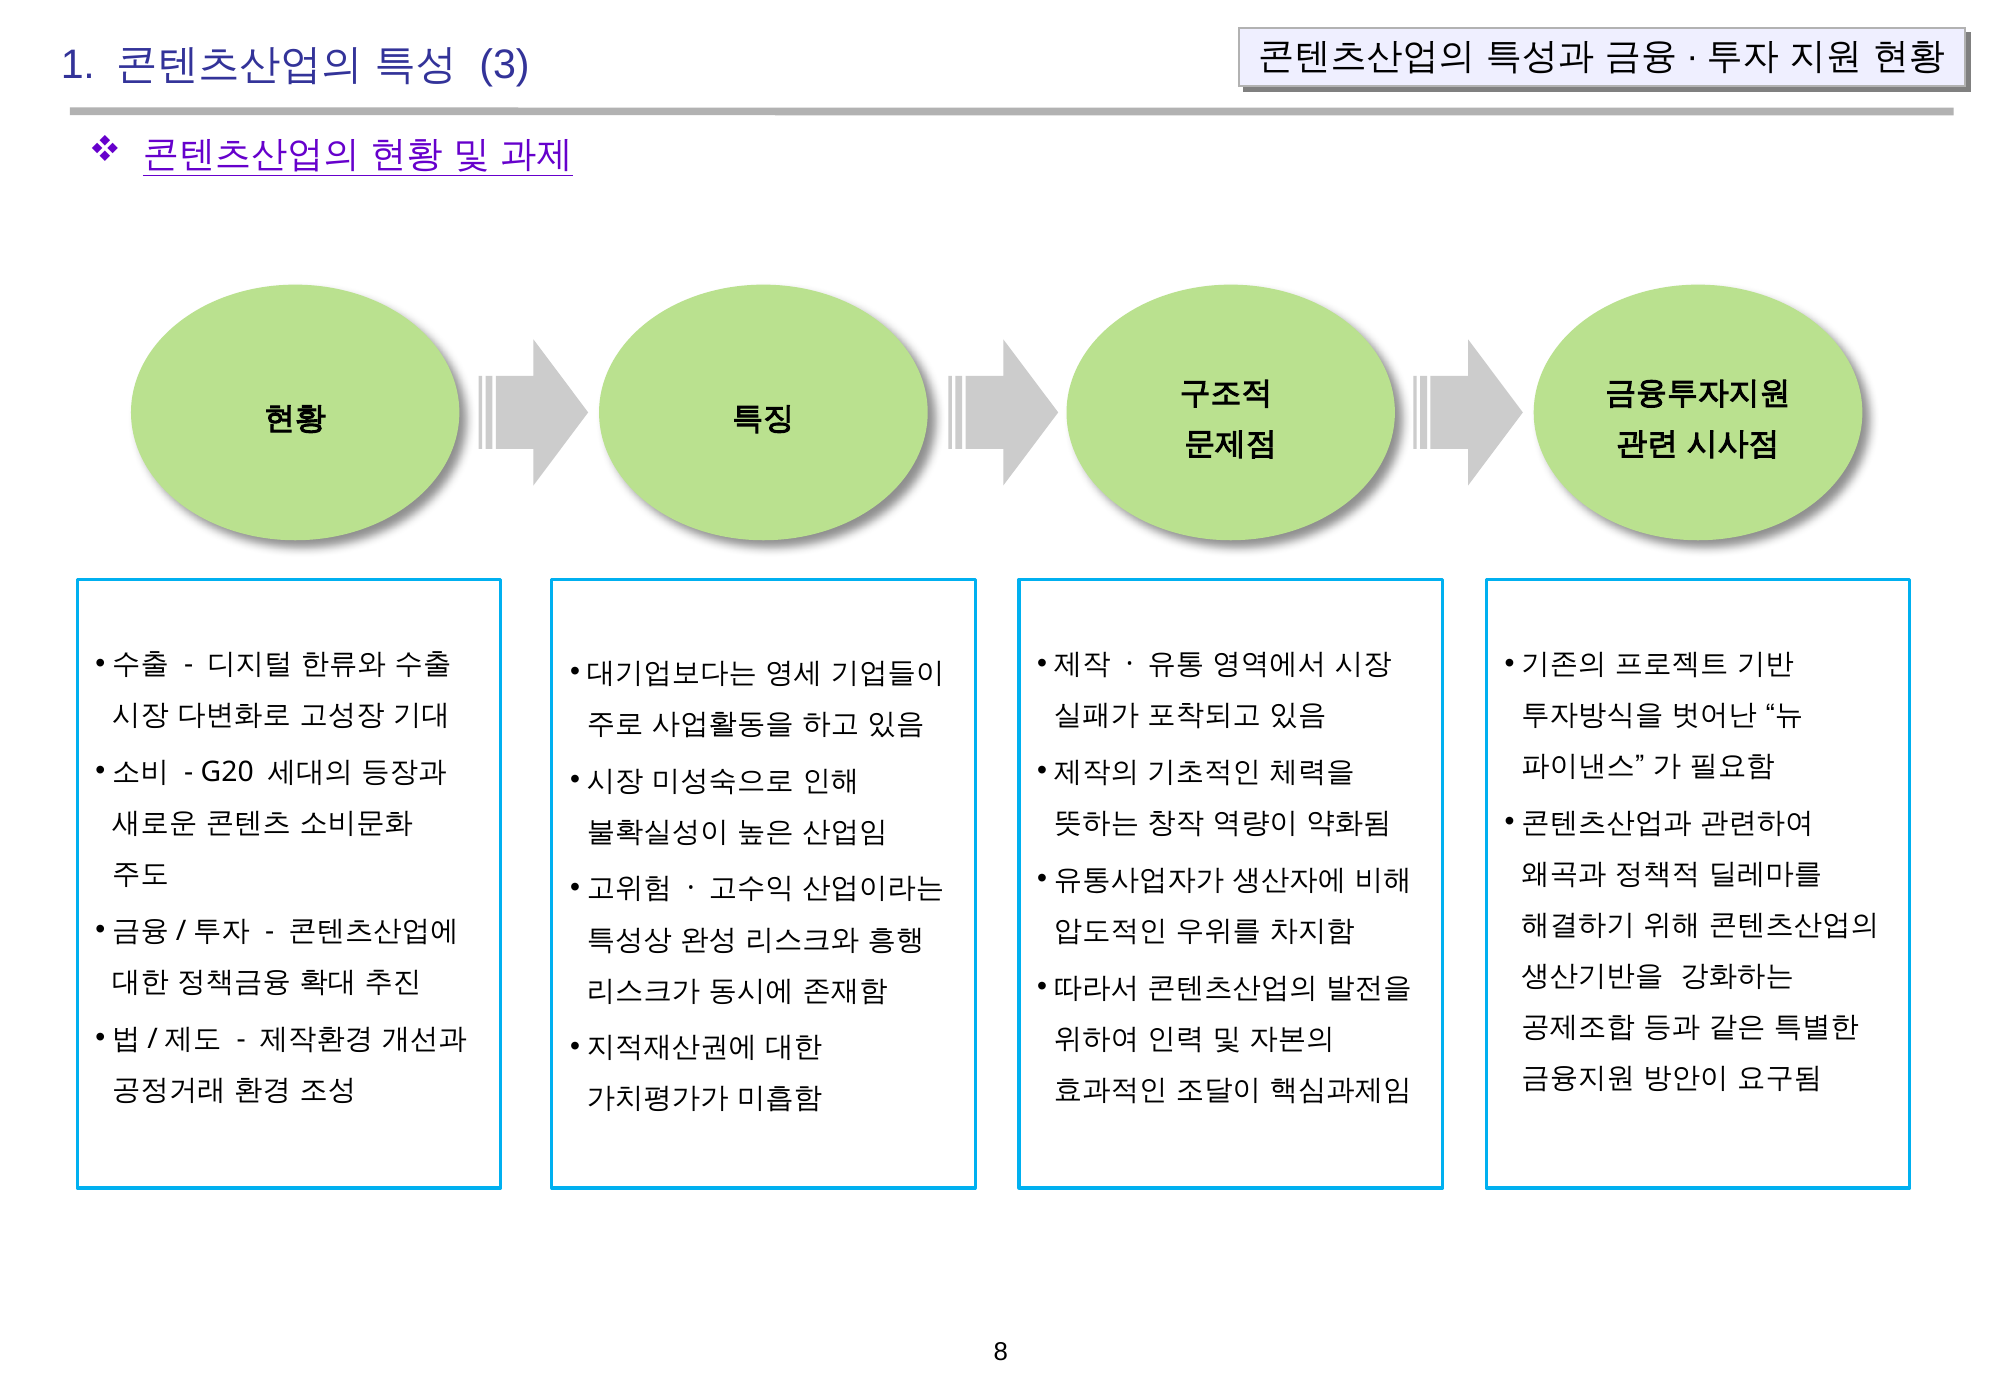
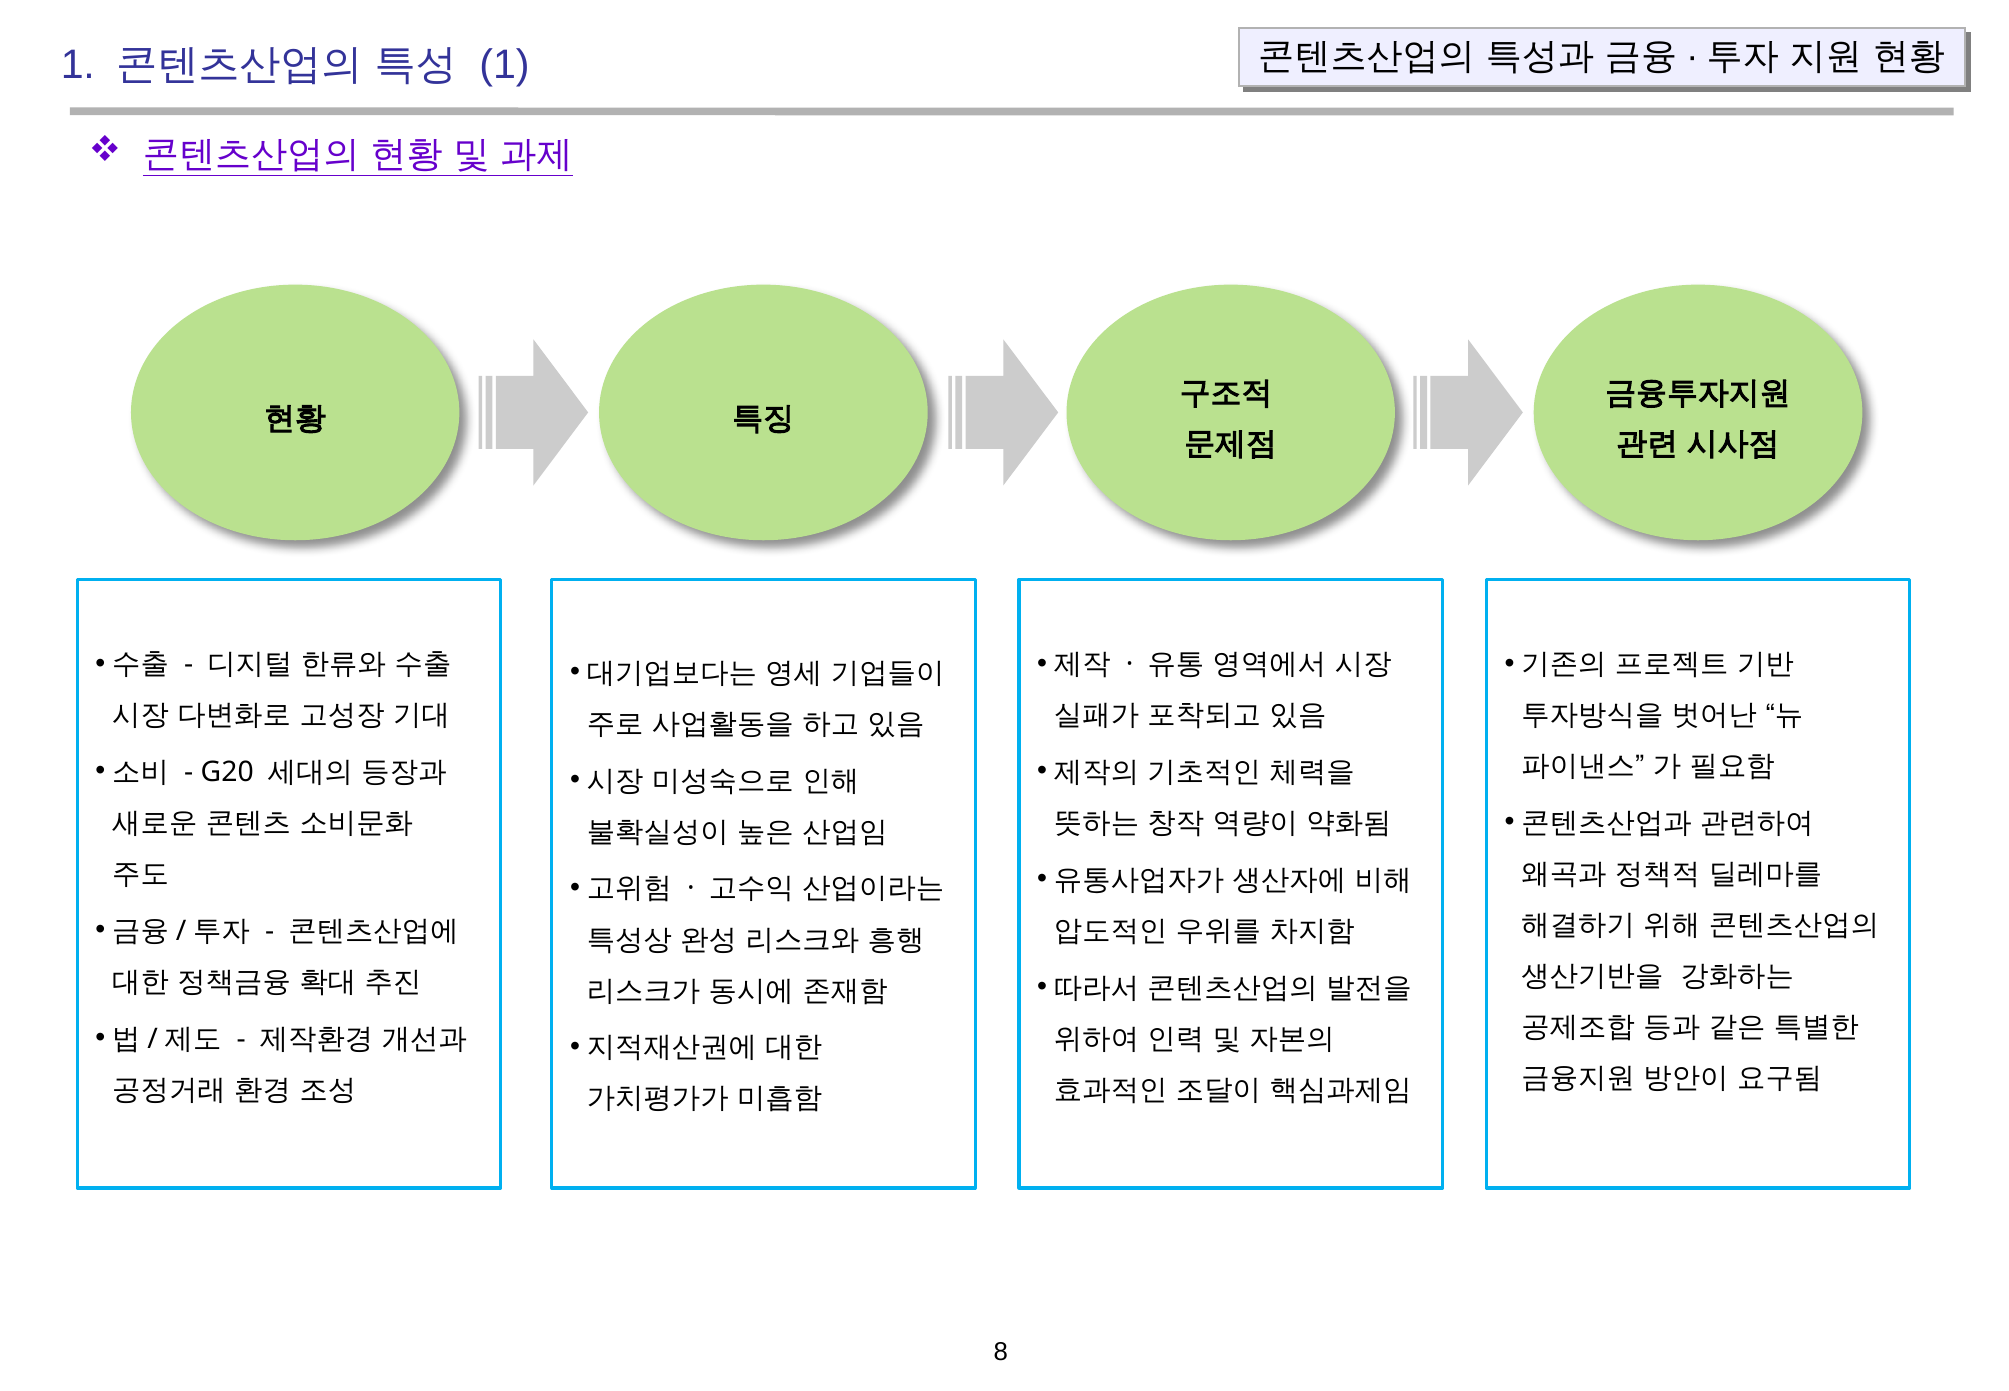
3: 3 -> 1 (504, 65)
